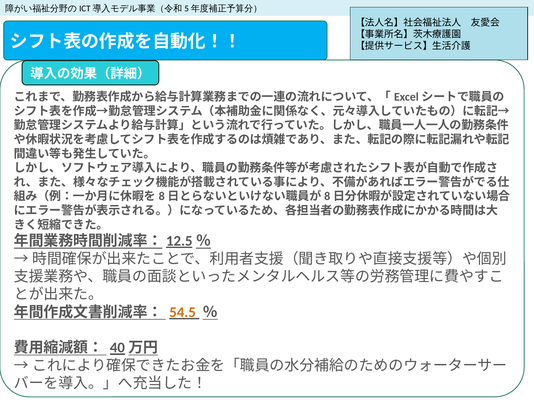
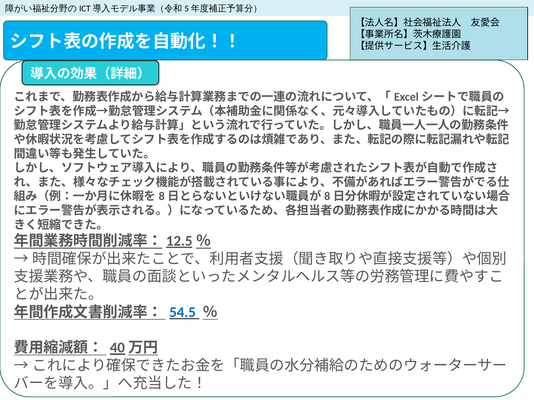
54.5 colour: orange -> blue (183, 313)
